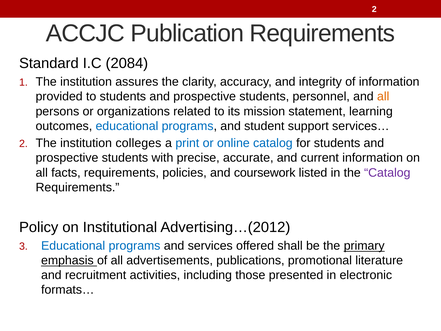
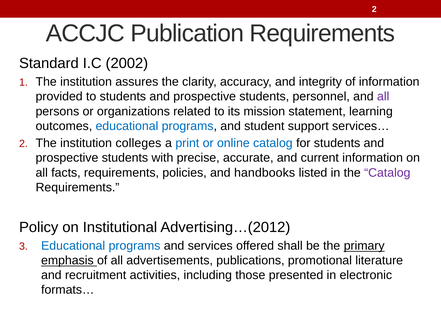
2084: 2084 -> 2002 (127, 63)
all colour: orange -> purple (383, 97)
coursework: coursework -> handbooks (265, 172)
